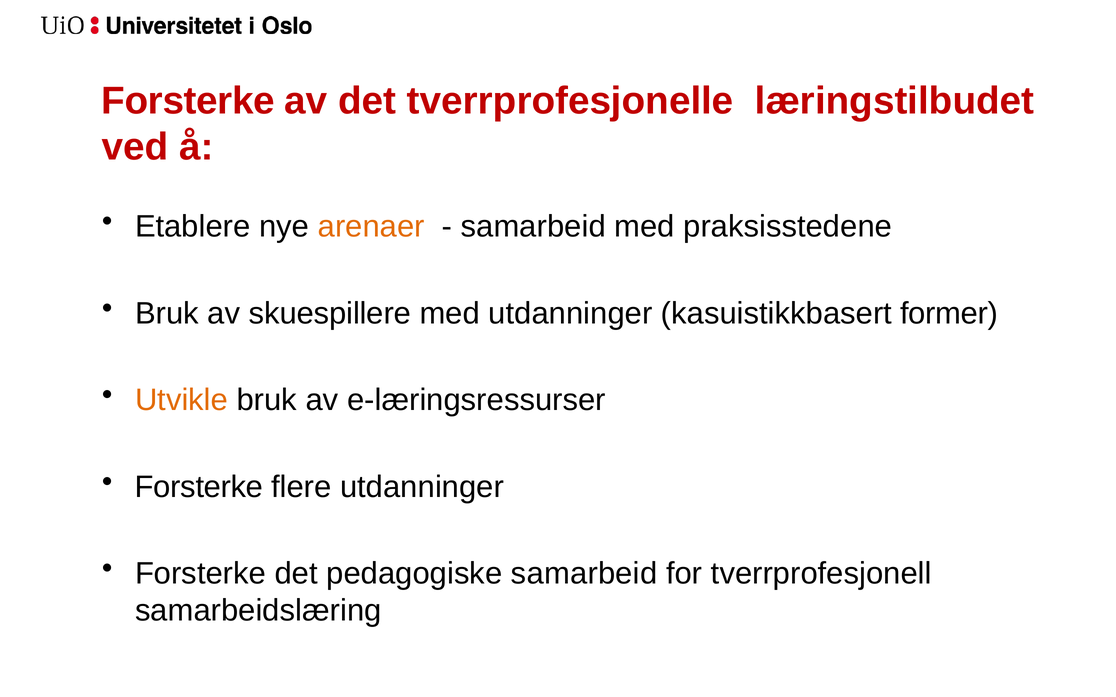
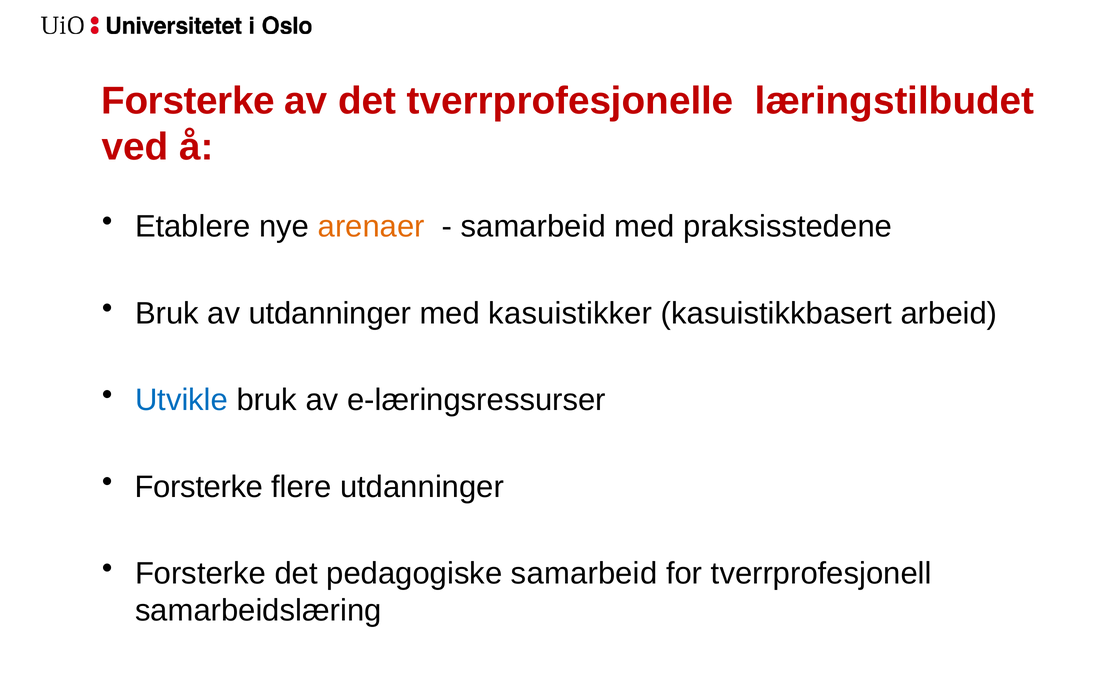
av skuespillere: skuespillere -> utdanninger (330, 314)
med utdanninger: utdanninger -> kasuistikker (570, 314)
former: former -> arbeid (949, 314)
Utvikle colour: orange -> blue (182, 400)
